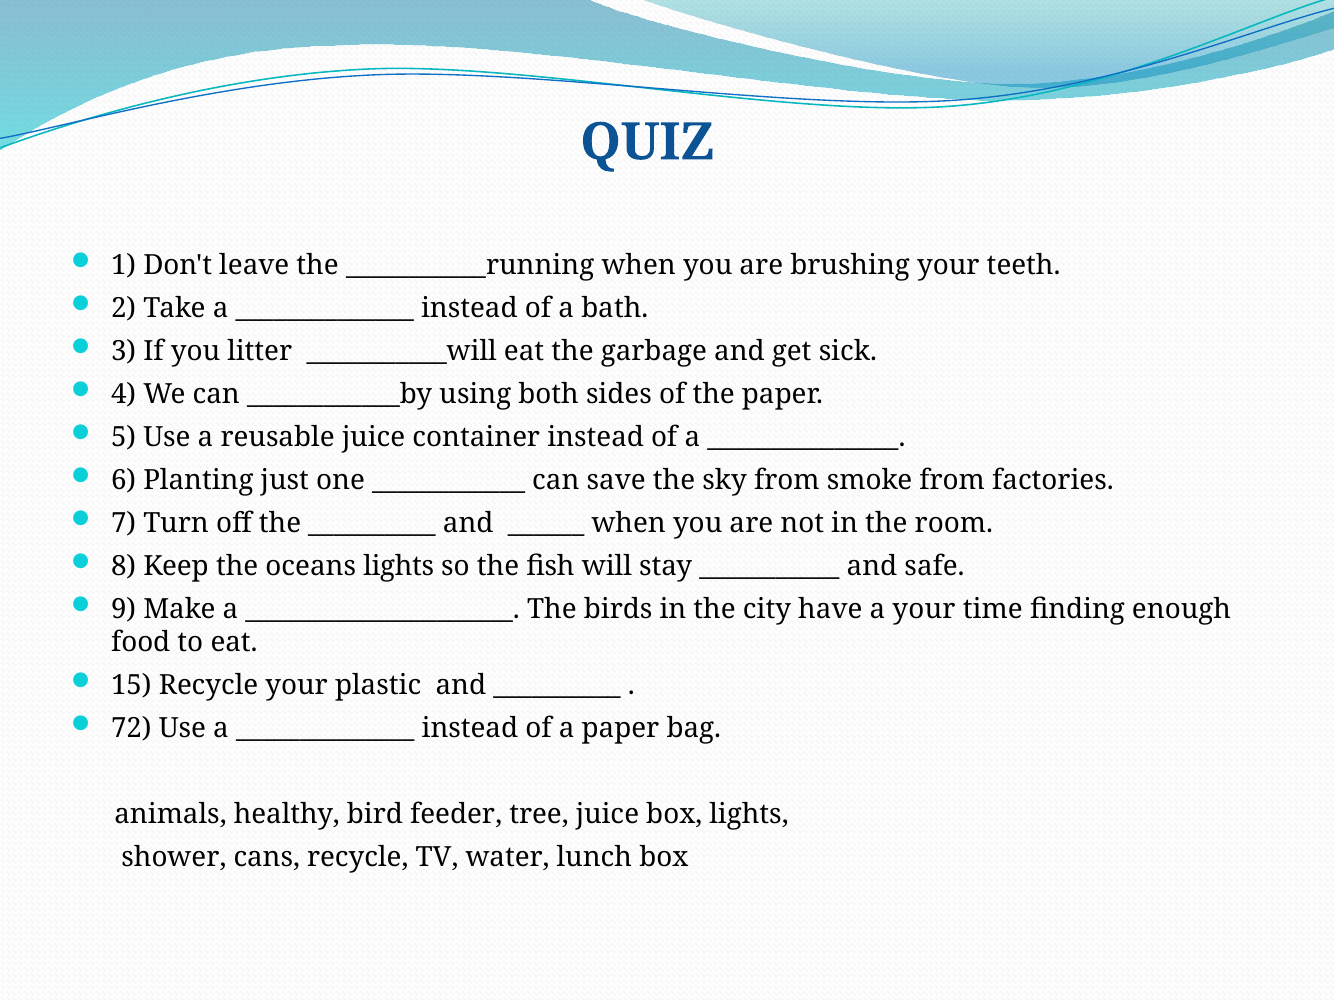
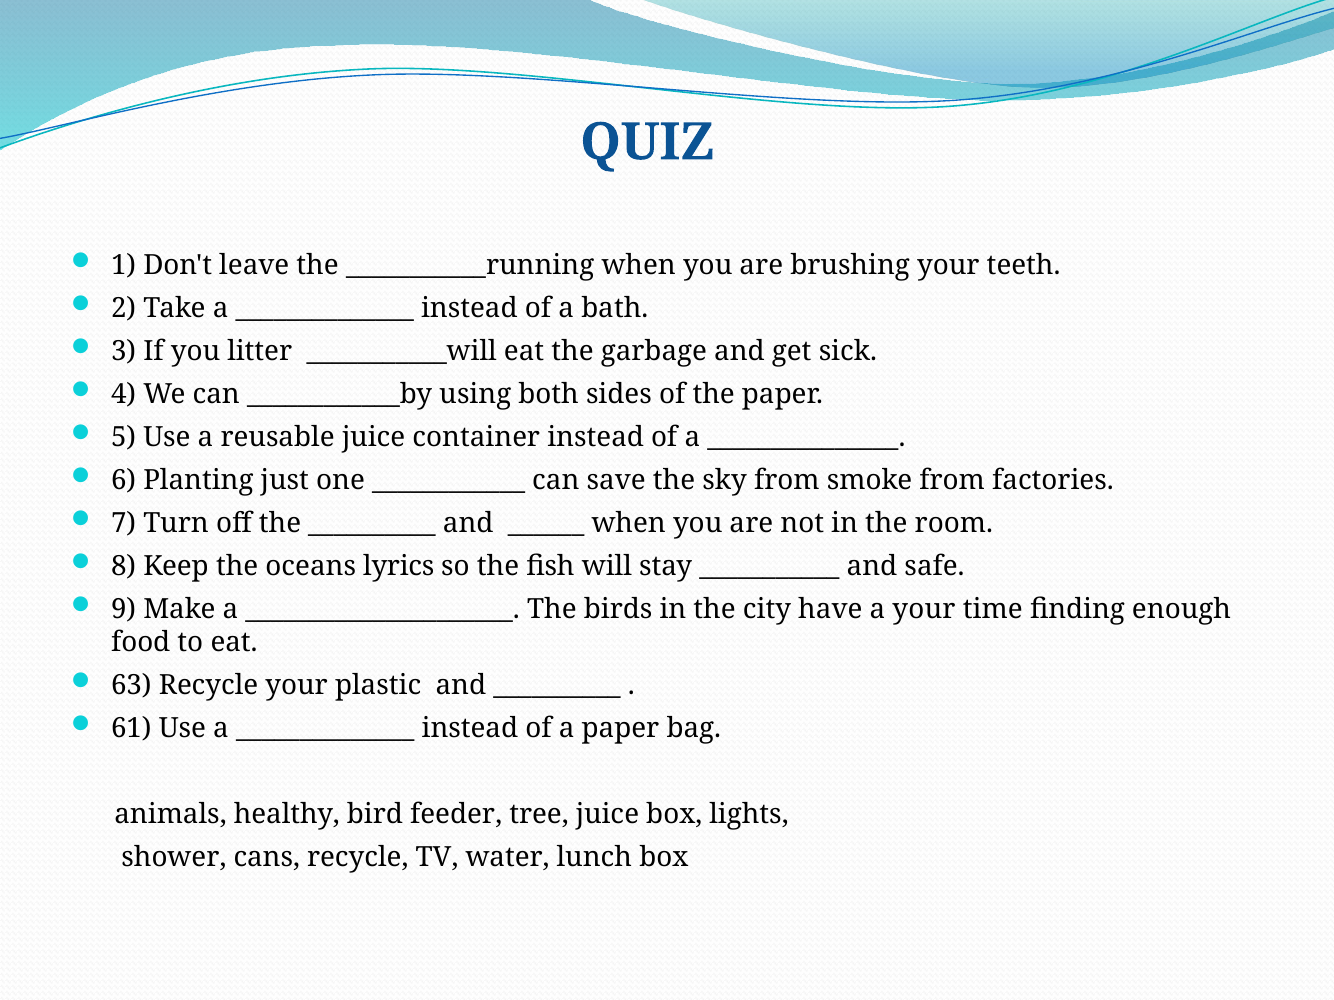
oceans lights: lights -> lyrics (399, 567)
15: 15 -> 63 (131, 686)
72: 72 -> 61 (131, 729)
